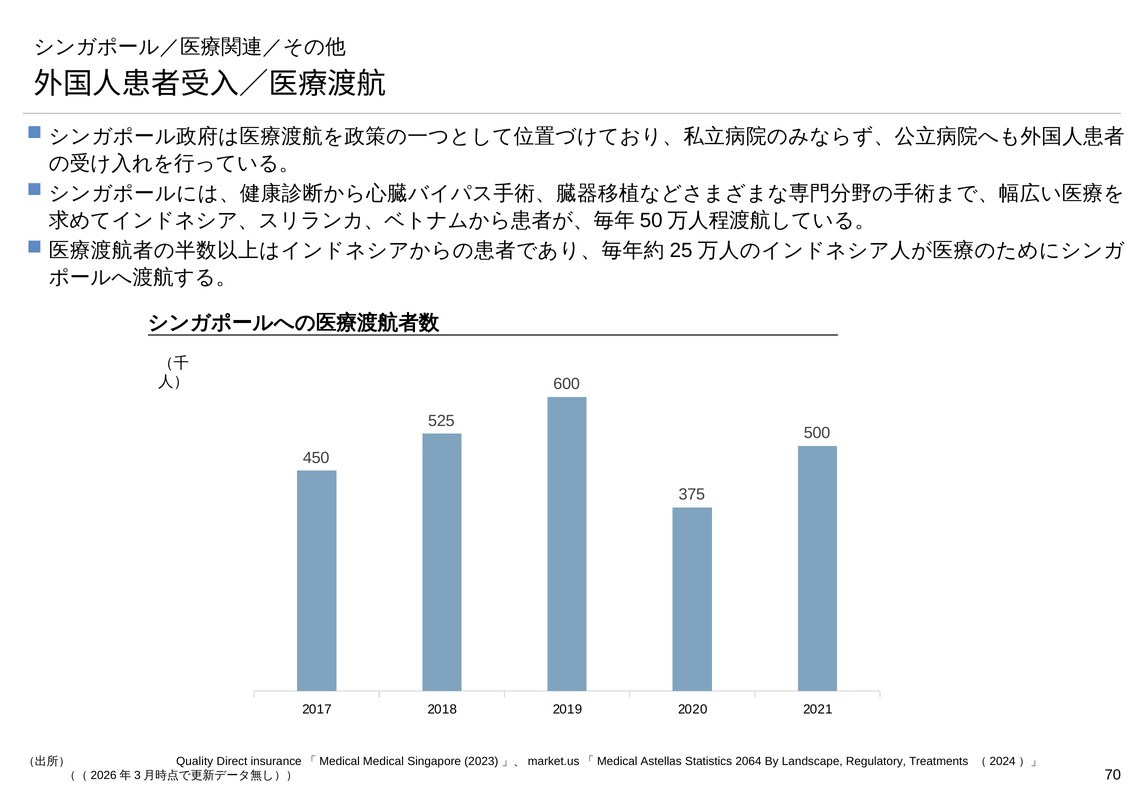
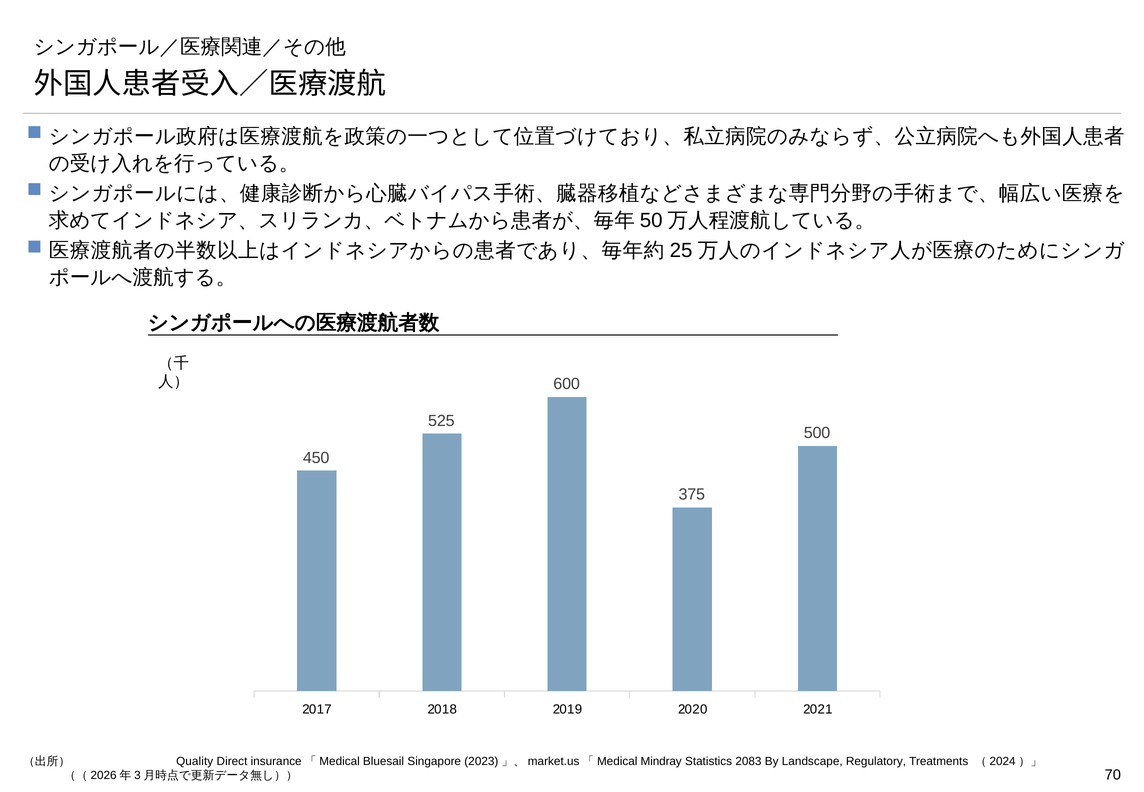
Medical: Medical -> Bluesail (383, 761)
Astellas: Astellas -> Mindray (661, 761)
2064: 2064 -> 2083 (748, 761)
